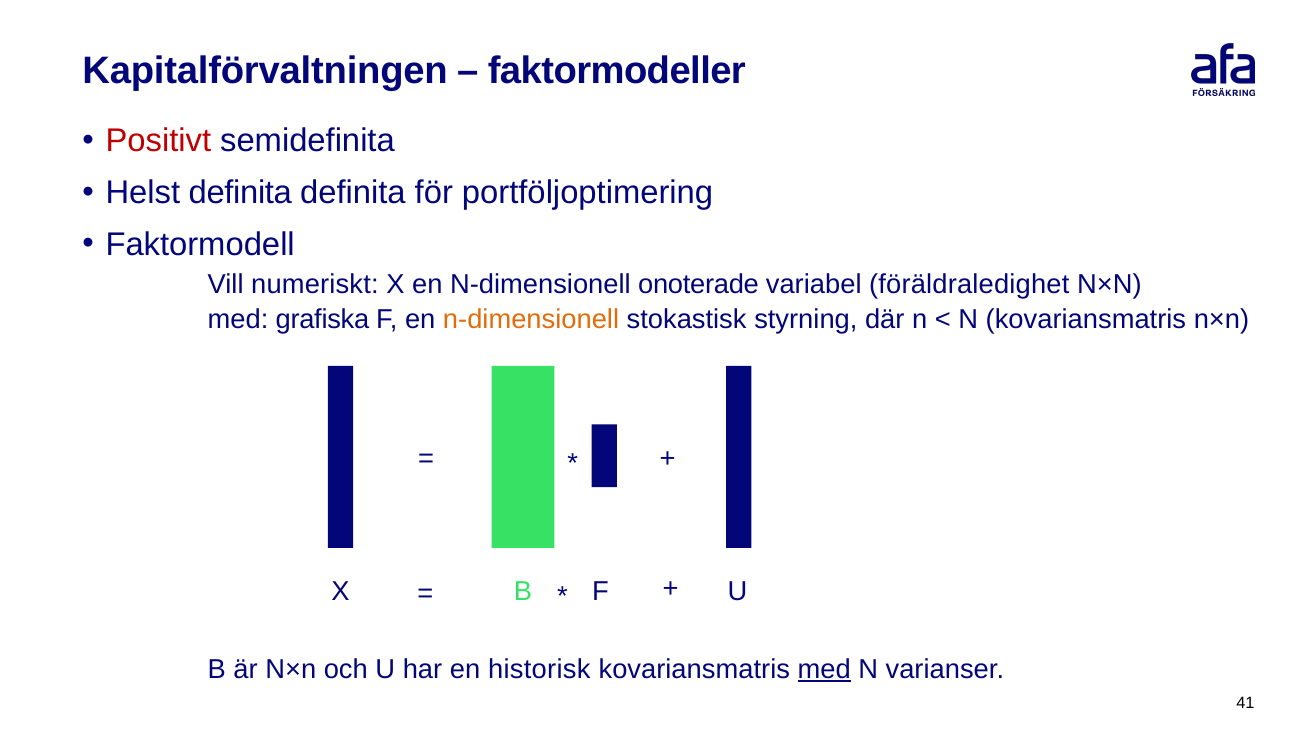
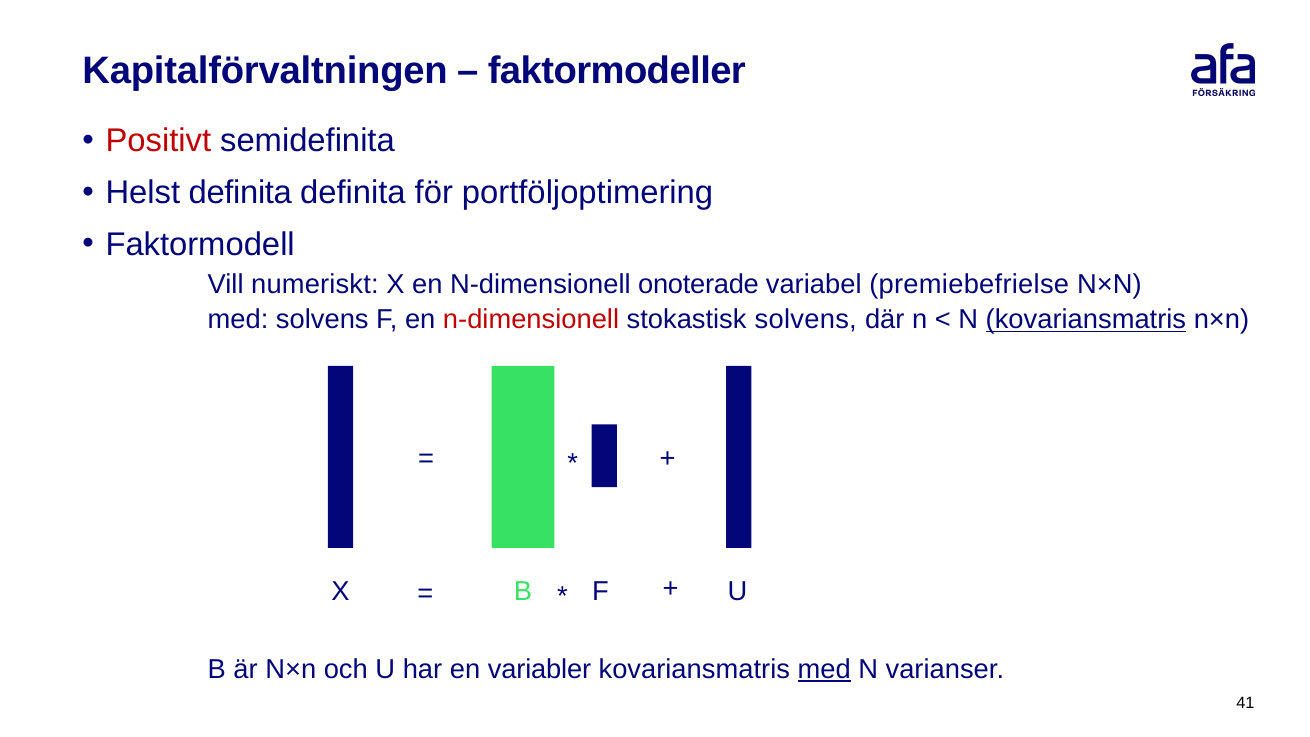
föräldraledighet: föräldraledighet -> premiebefrielse (969, 285)
med grafiska: grafiska -> solvens (322, 320)
n-dimensionell colour: orange -> red (531, 320)
stokastisk styrning: styrning -> solvens (806, 320)
kovariansmatris underline: none -> present (1086, 320)
historisk: historisk -> variabler (540, 669)
